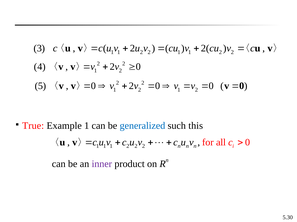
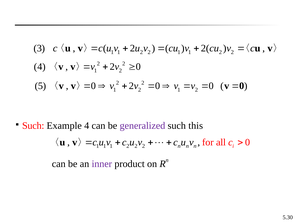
True: True -> Such (33, 126)
Example 1: 1 -> 4 (87, 126)
generalized colour: blue -> purple (142, 126)
